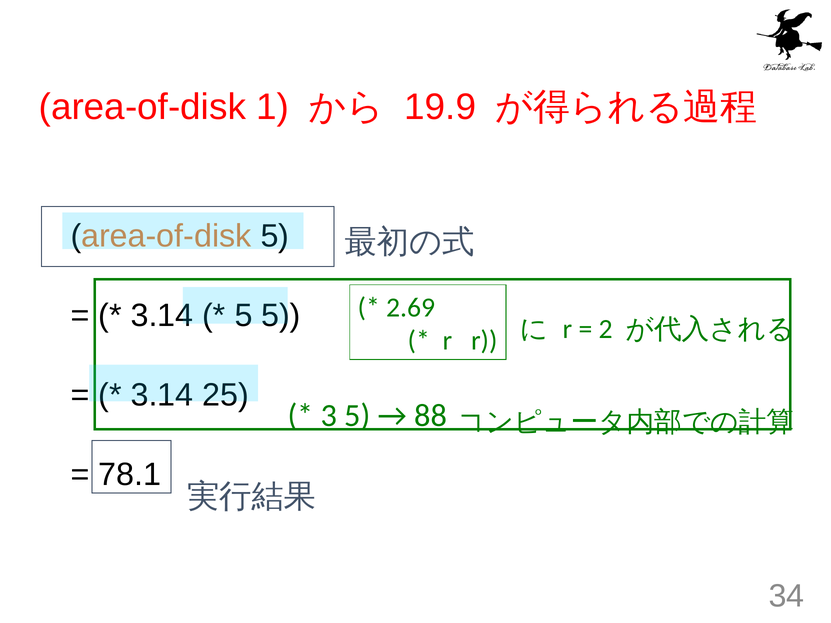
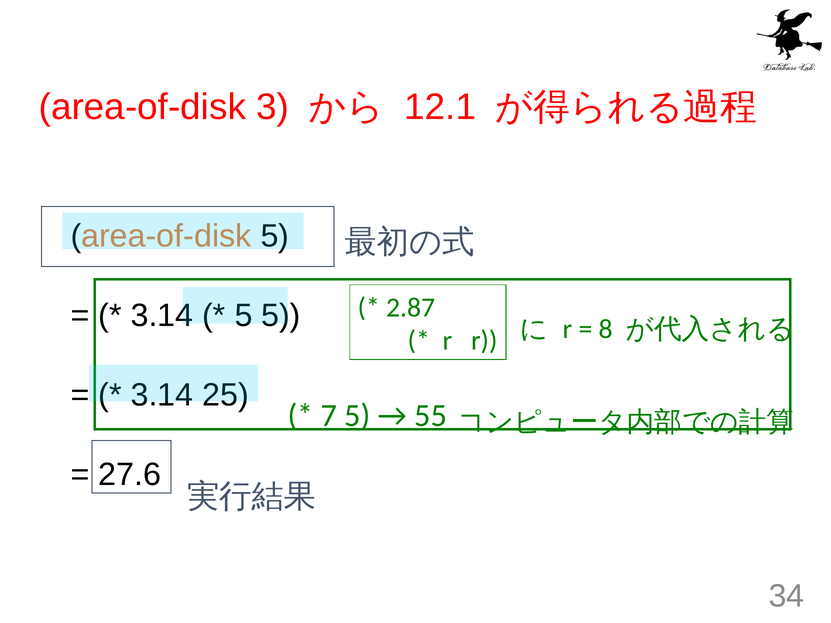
1: 1 -> 3 (273, 107)
19.9: 19.9 -> 12.1 (440, 107)
2.69: 2.69 -> 2.87 (411, 308)
2: 2 -> 8 (606, 329)
3: 3 -> 7 (329, 416)
88: 88 -> 55 (431, 416)
78.1: 78.1 -> 27.6 (130, 475)
